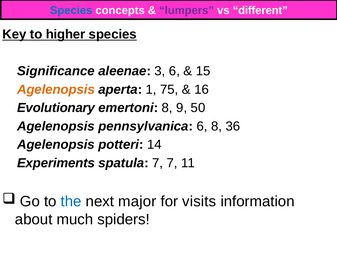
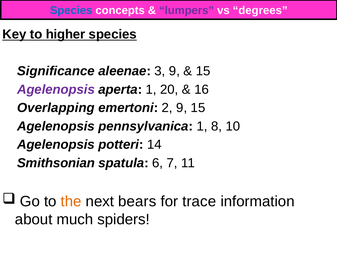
different: different -> degrees (260, 10)
3 6: 6 -> 9 (174, 71)
Agelenopsis colour: orange -> purple (56, 89)
75: 75 -> 20 (169, 89)
Evolutionary: Evolutionary -> Overlapping (56, 108)
emertoni 8: 8 -> 2 (167, 108)
9 50: 50 -> 15 (198, 108)
pennsylvanica 6: 6 -> 1 (202, 126)
36: 36 -> 10 (233, 126)
Experiments: Experiments -> Smithsonian (56, 163)
spatula 7: 7 -> 6 (158, 163)
the colour: blue -> orange (71, 201)
major: major -> bears (137, 201)
visits: visits -> trace (199, 201)
